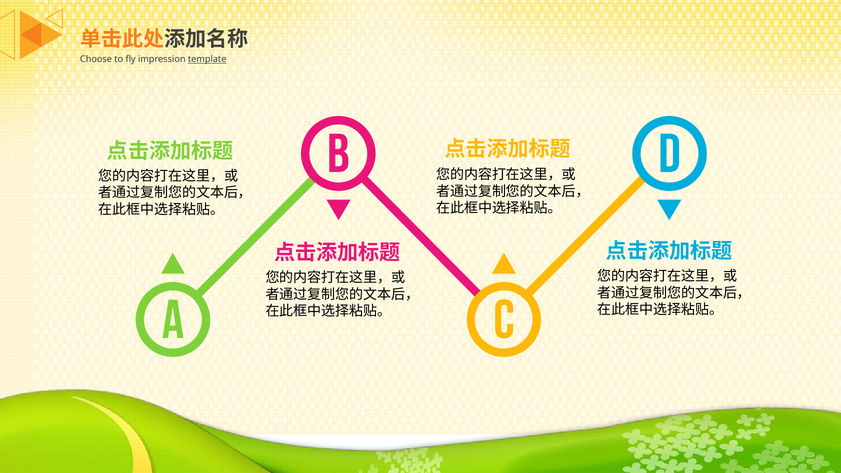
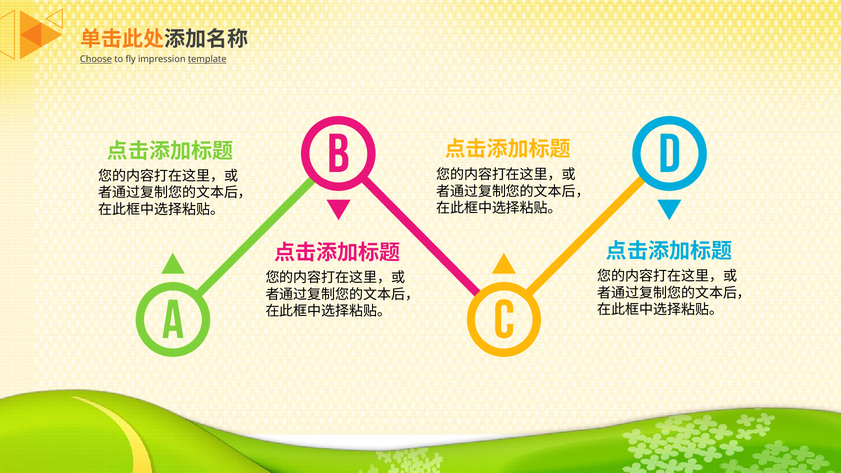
Choose underline: none -> present (96, 59)
